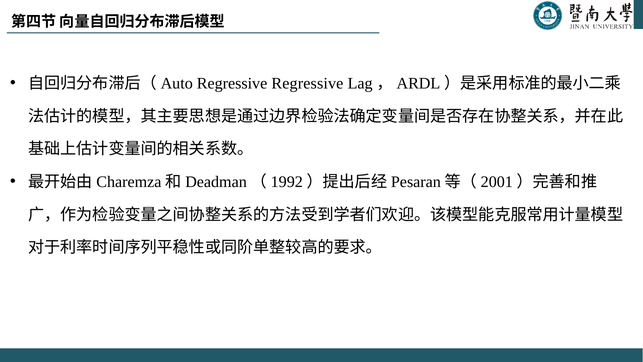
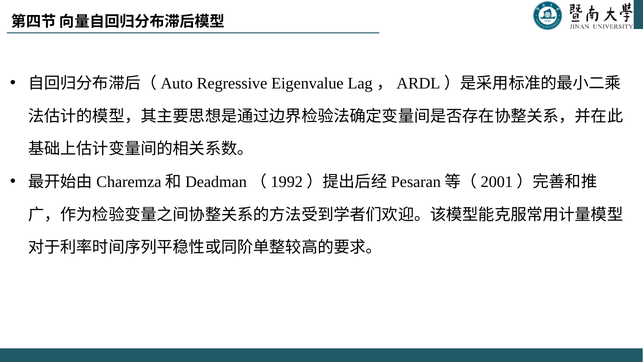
Regressive Regressive: Regressive -> Eigenvalue (307, 84)
